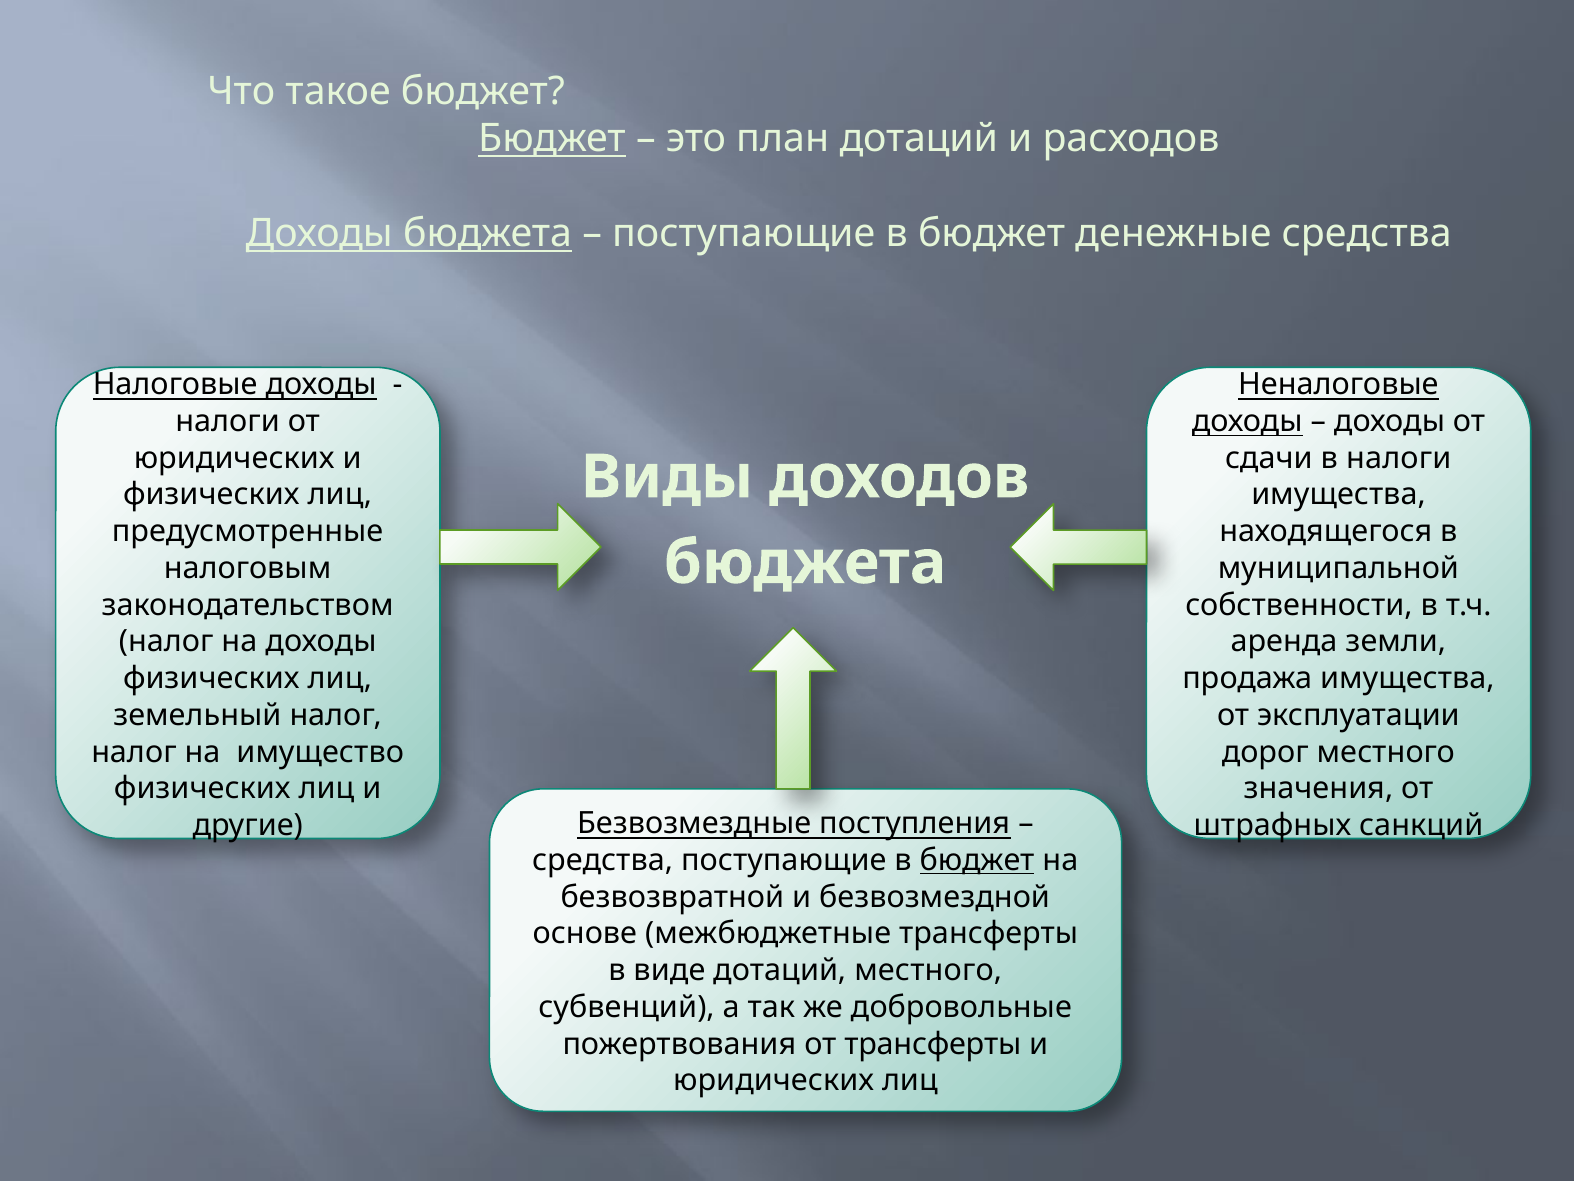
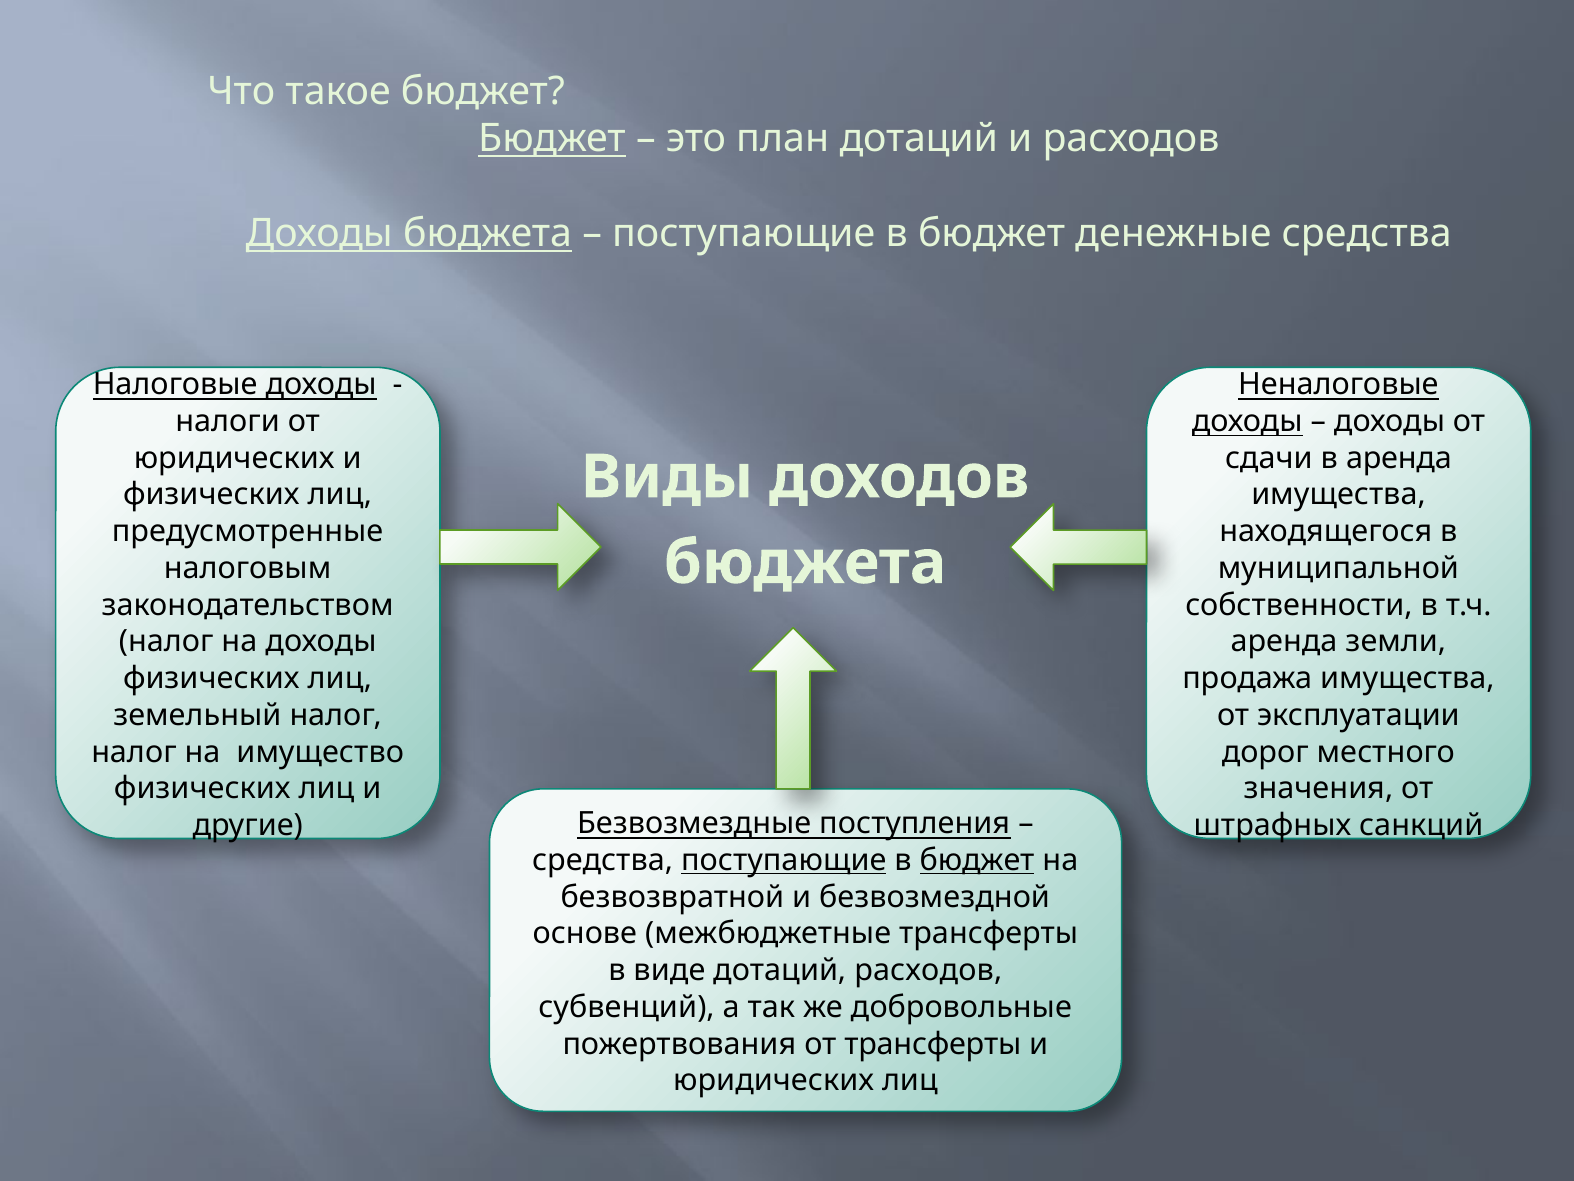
в налоги: налоги -> аренда (1399, 458)
поступающие underline: none -> present (784, 860)
дотаций местного: местного -> расходов (928, 970)
